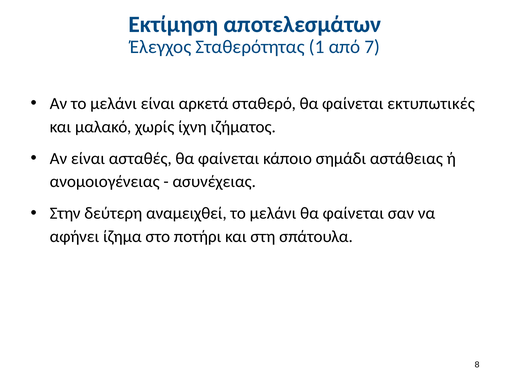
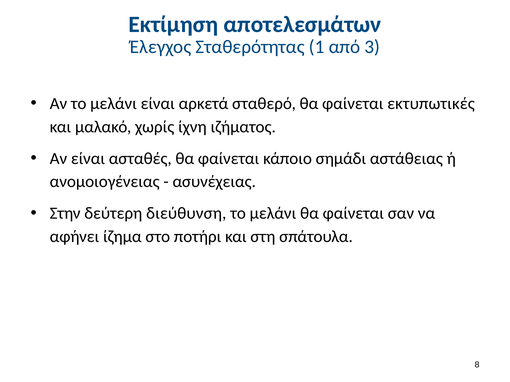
7: 7 -> 3 (372, 47)
αναμειχθεί: αναμειχθεί -> διεύθυνση (186, 214)
